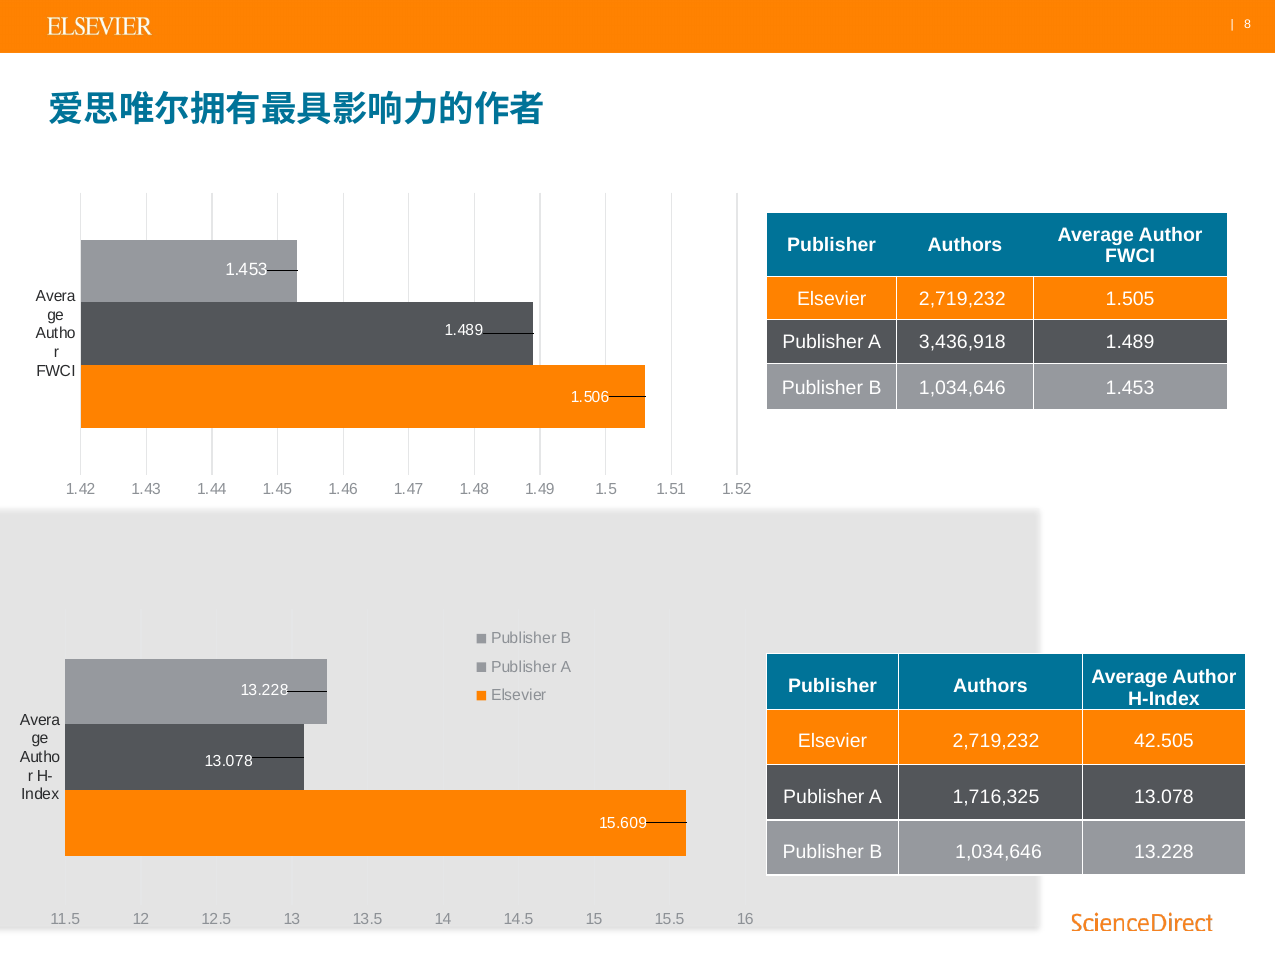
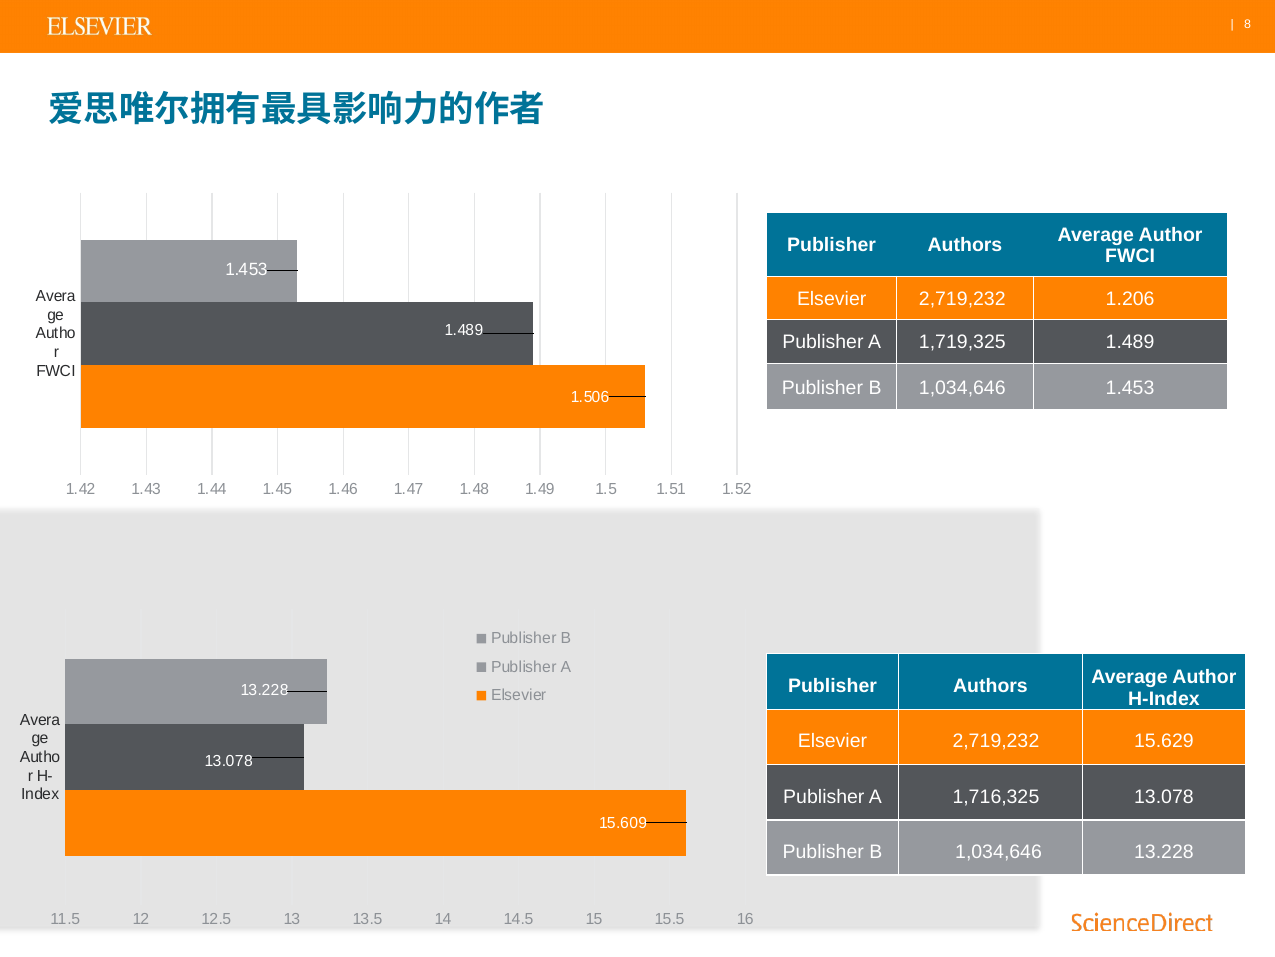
1.505: 1.505 -> 1.206 (1130, 299)
3,436,918: 3,436,918 -> 1,719,325 (962, 342)
42.505: 42.505 -> 15.629 (1164, 741)
